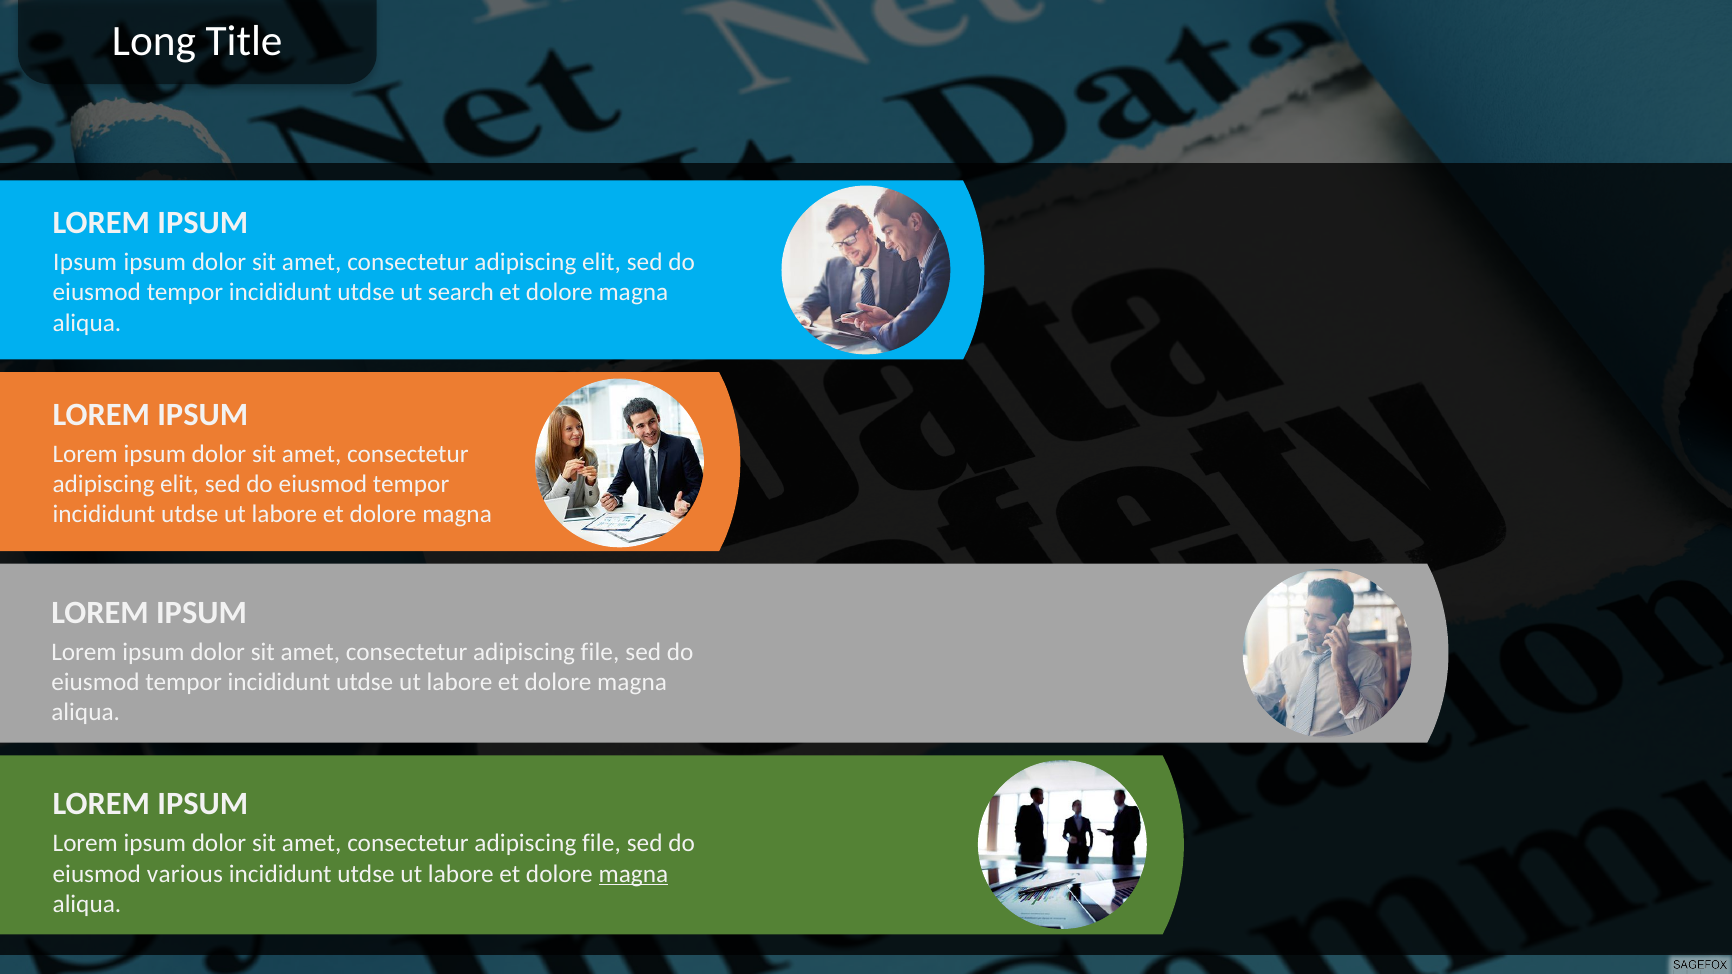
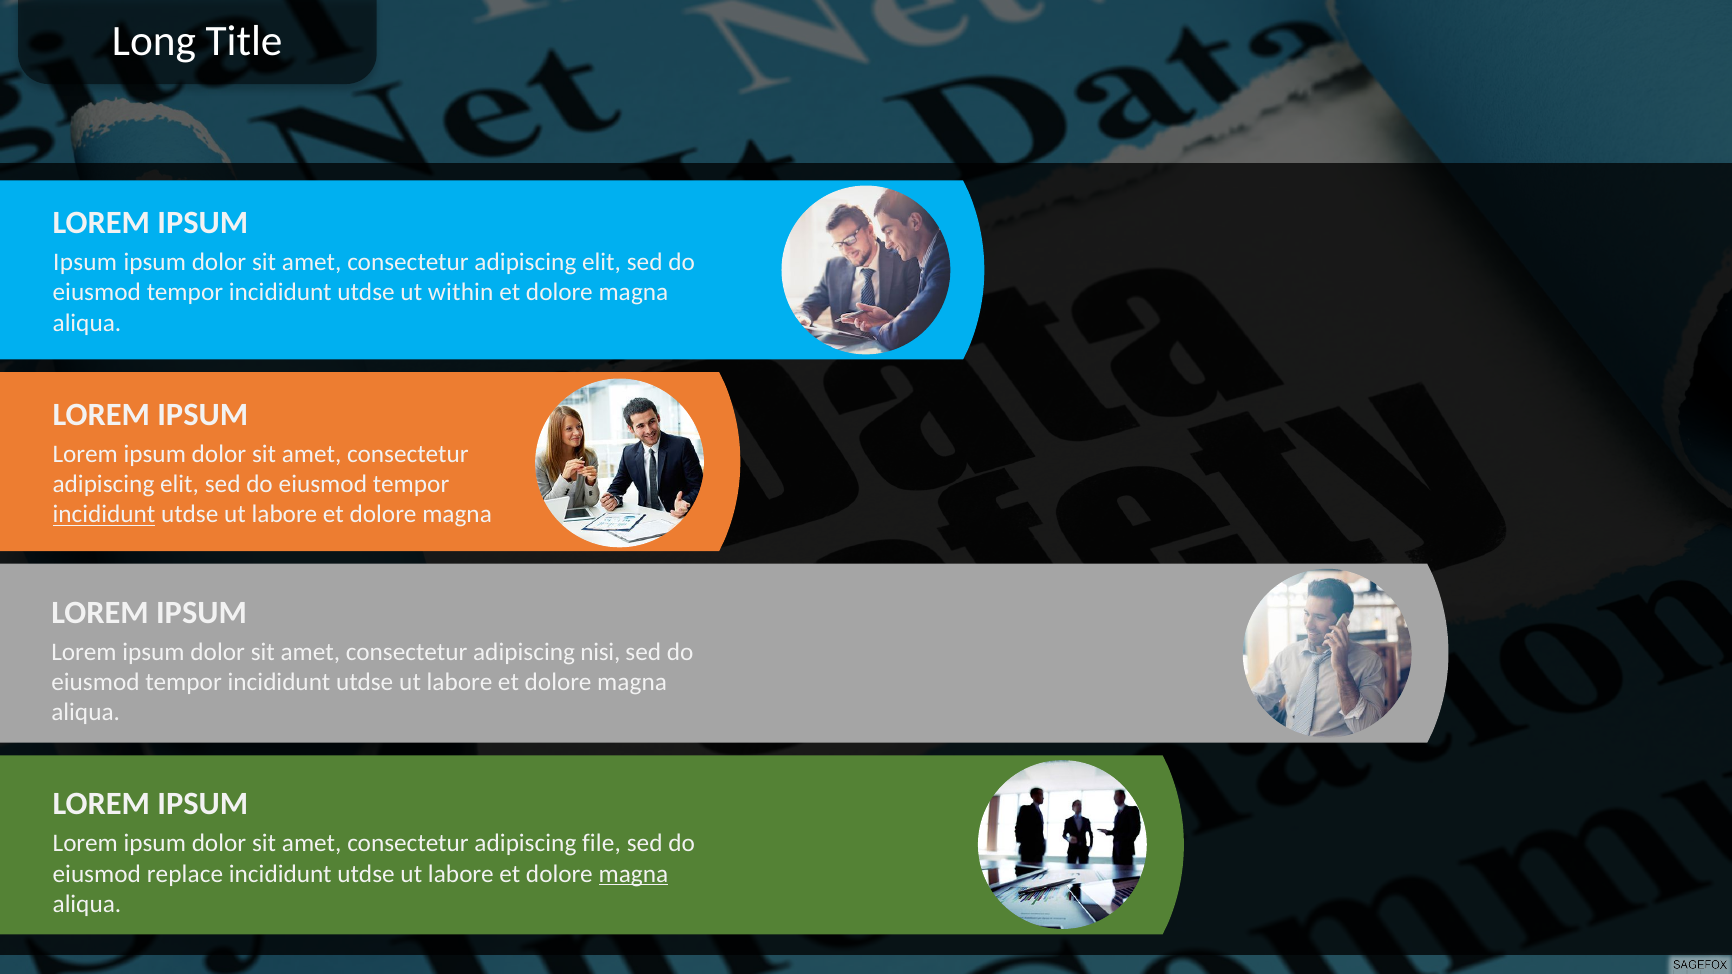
search: search -> within (461, 293)
incididunt underline: none -> present (104, 515)
file: file -> nisi (600, 652)
various: various -> replace (185, 874)
